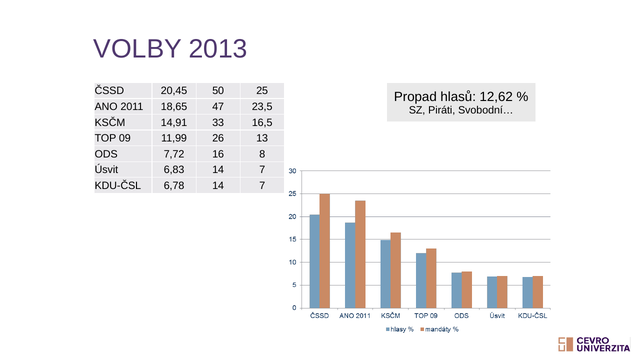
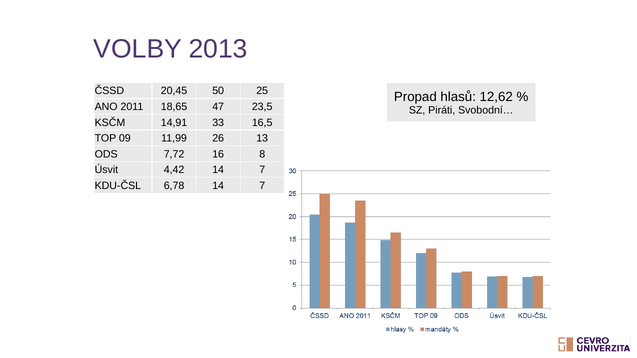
6,83: 6,83 -> 4,42 (174, 170)
